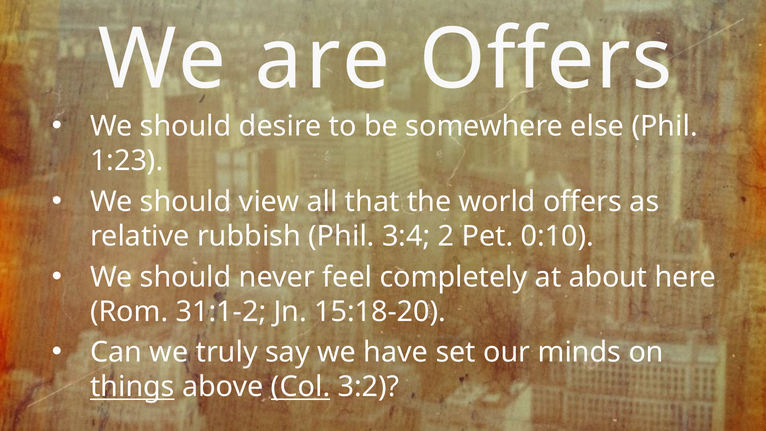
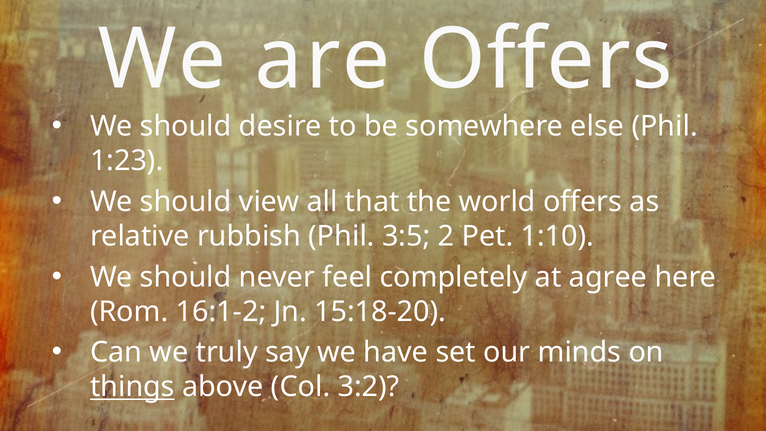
3:4: 3:4 -> 3:5 (406, 236)
0:10: 0:10 -> 1:10 (557, 236)
about: about -> agree (608, 277)
31:1-2: 31:1-2 -> 16:1-2 (221, 311)
Col underline: present -> none (301, 387)
